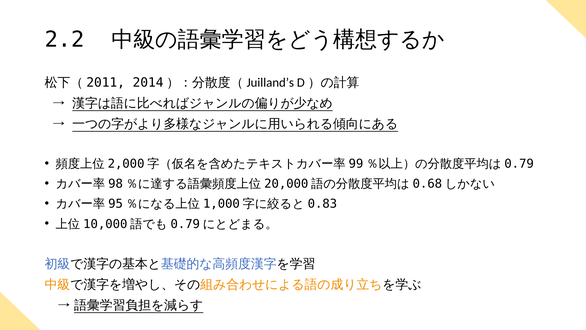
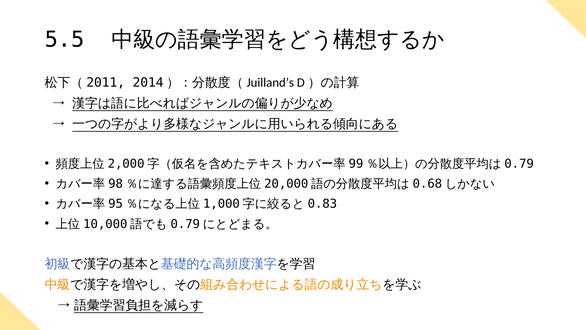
2.2: 2.2 -> 5.5 (65, 40)
